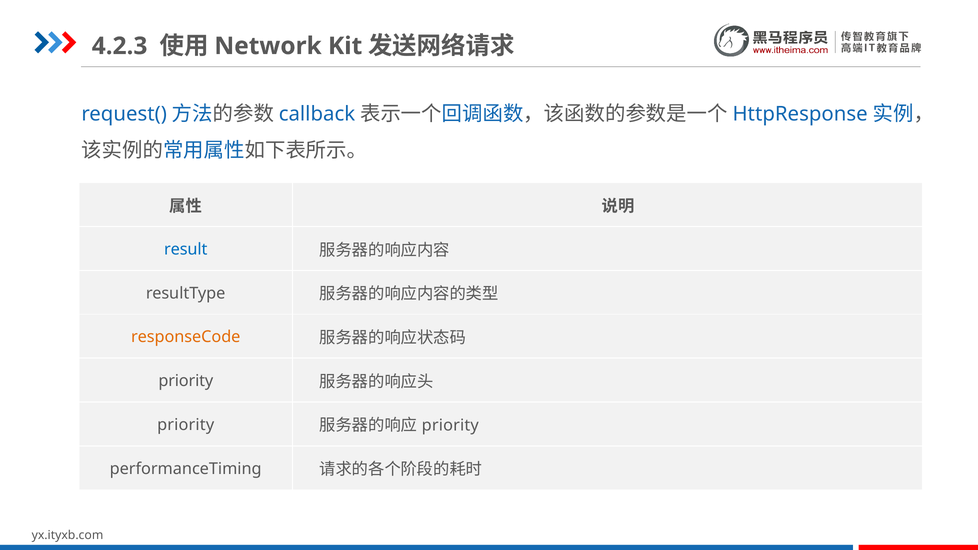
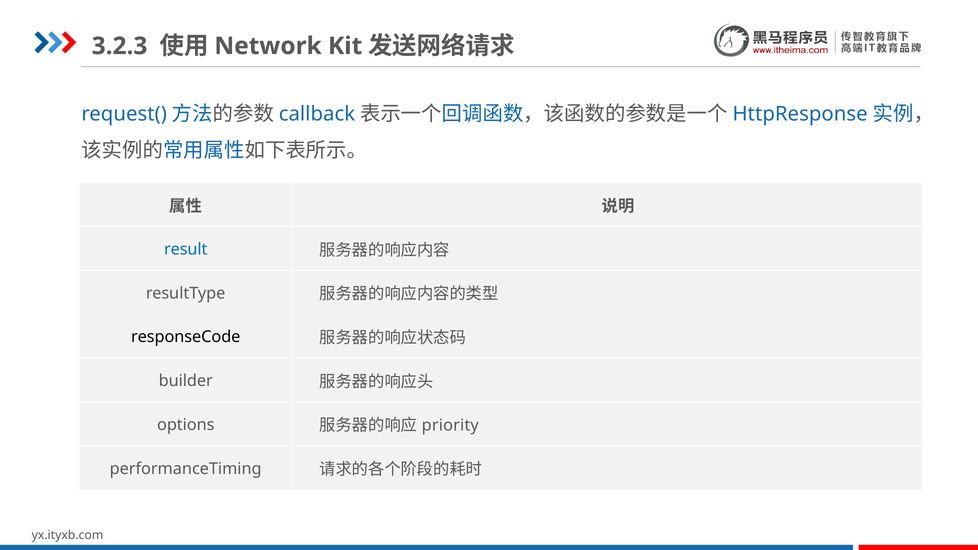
4.2.3: 4.2.3 -> 3.2.3 (120, 46)
responseCode colour: orange -> black (186, 337)
priority: priority -> builder (186, 381)
priority: priority -> options (186, 425)
